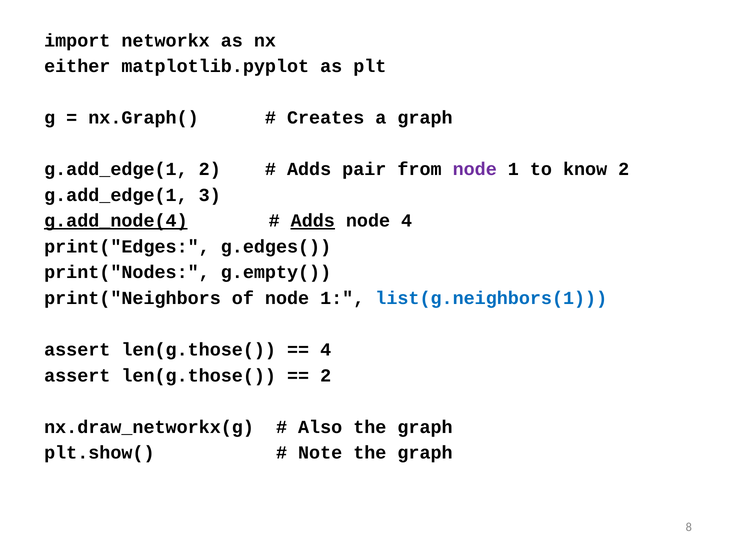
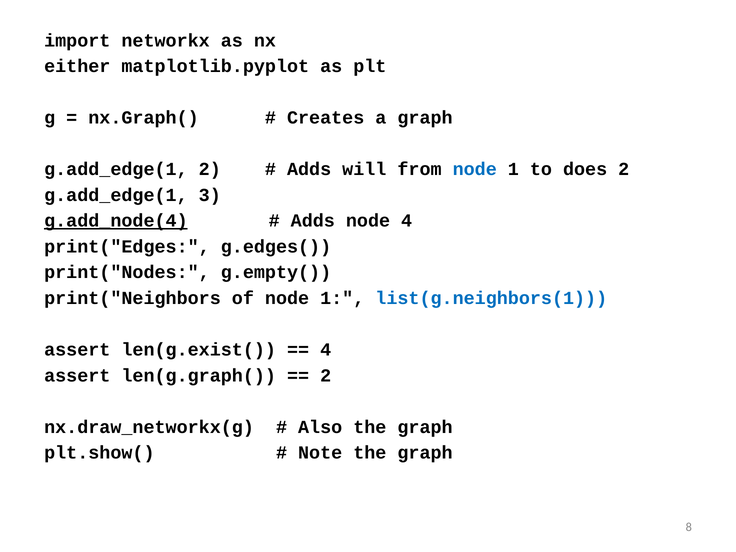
pair: pair -> will (364, 169)
node colour: purple -> blue (475, 169)
know: know -> does (585, 169)
Adds underline: present -> none (313, 221)
len(g.those(: len(g.those( -> len(g.exist( (199, 350)
len(g.those(: len(g.those( -> len(g.graph( (199, 375)
